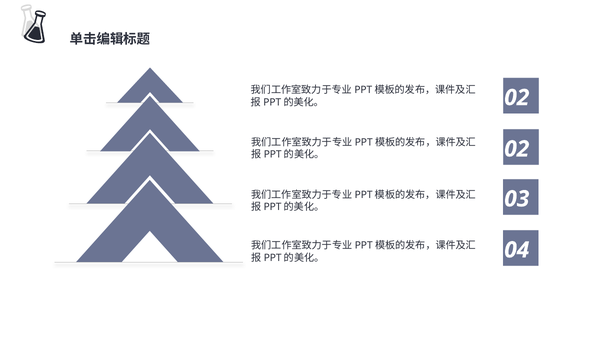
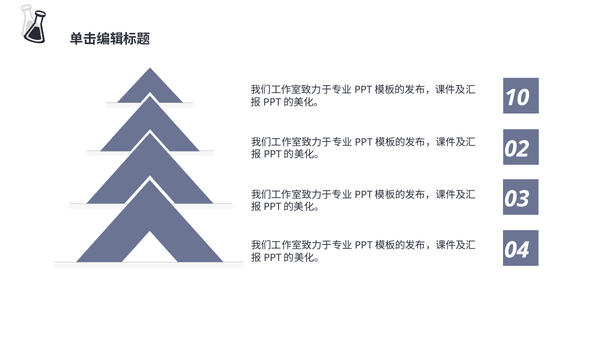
02: 02 -> 10 (517, 98)
